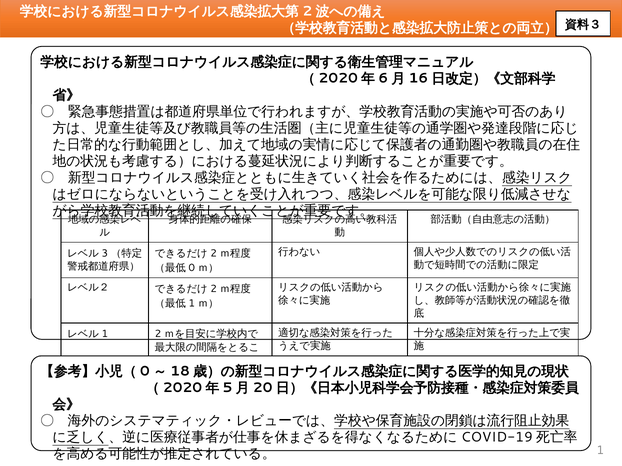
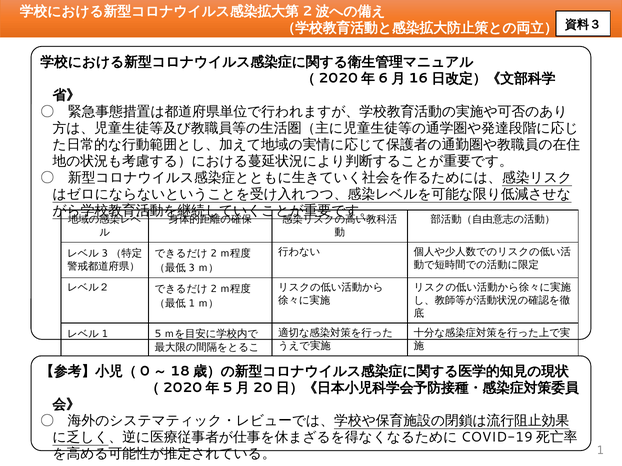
0: 0 -> 3 (192, 268)
1 2: 2 -> 5 (158, 334)
